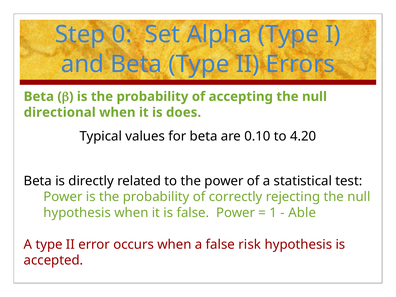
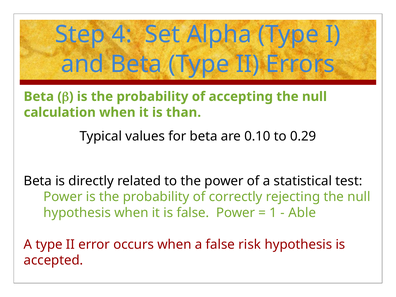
0: 0 -> 4 (122, 35)
directional: directional -> calculation (60, 112)
does: does -> than (184, 112)
4.20: 4.20 -> 0.29 (303, 136)
